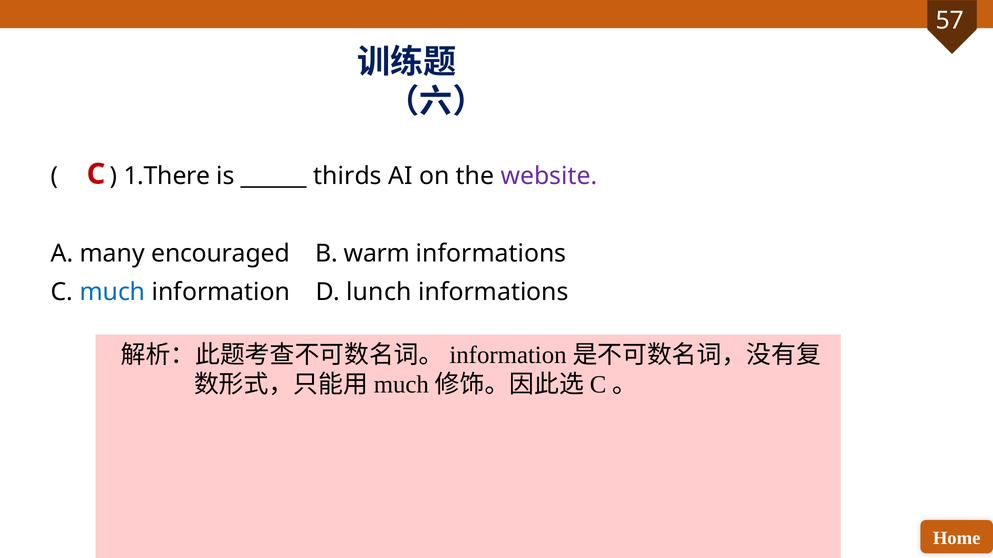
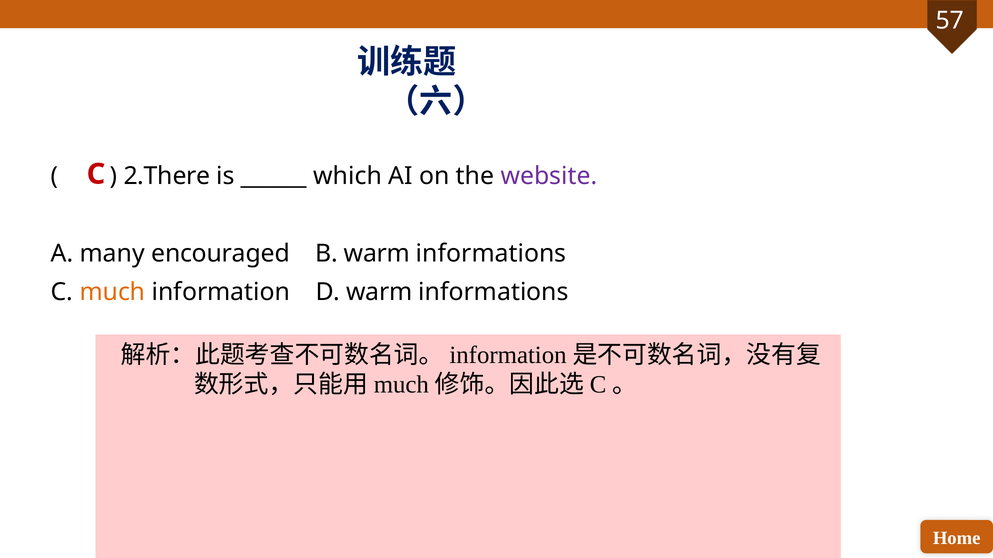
1.There: 1.There -> 2.There (167, 176)
thirds: thirds -> which (348, 176)
much colour: blue -> orange (112, 293)
D lunch: lunch -> warm (379, 293)
